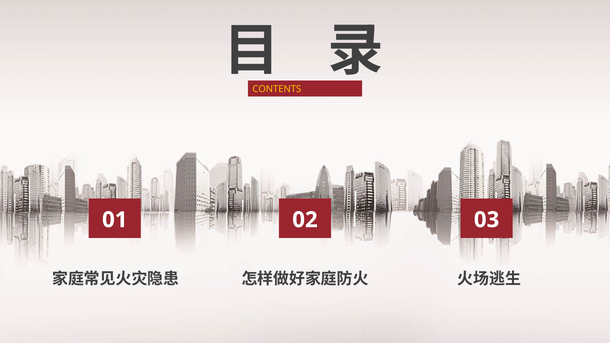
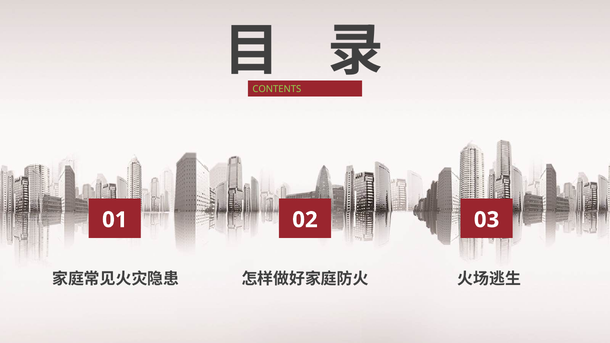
CONTENTS colour: yellow -> light green (277, 89)
